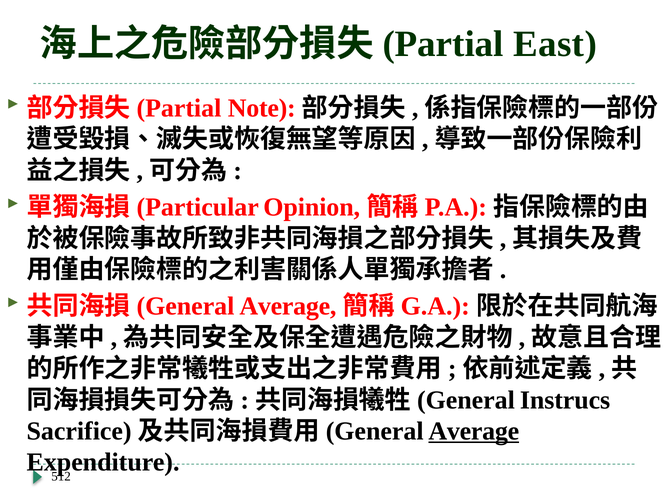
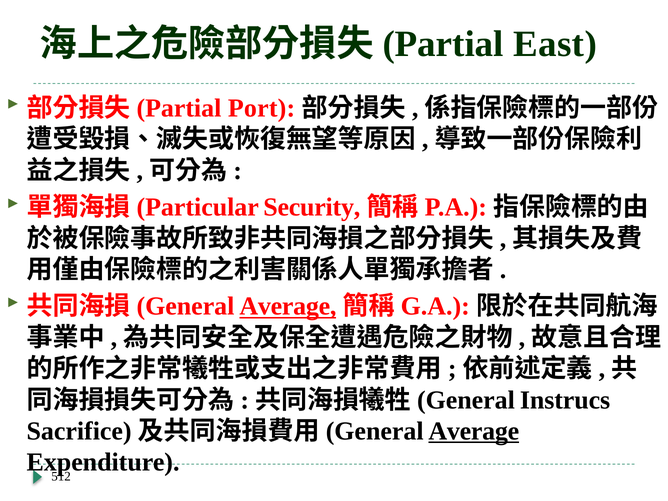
Note: Note -> Port (262, 108)
Opinion: Opinion -> Security (312, 207)
Average underline: none -> present (288, 306)
